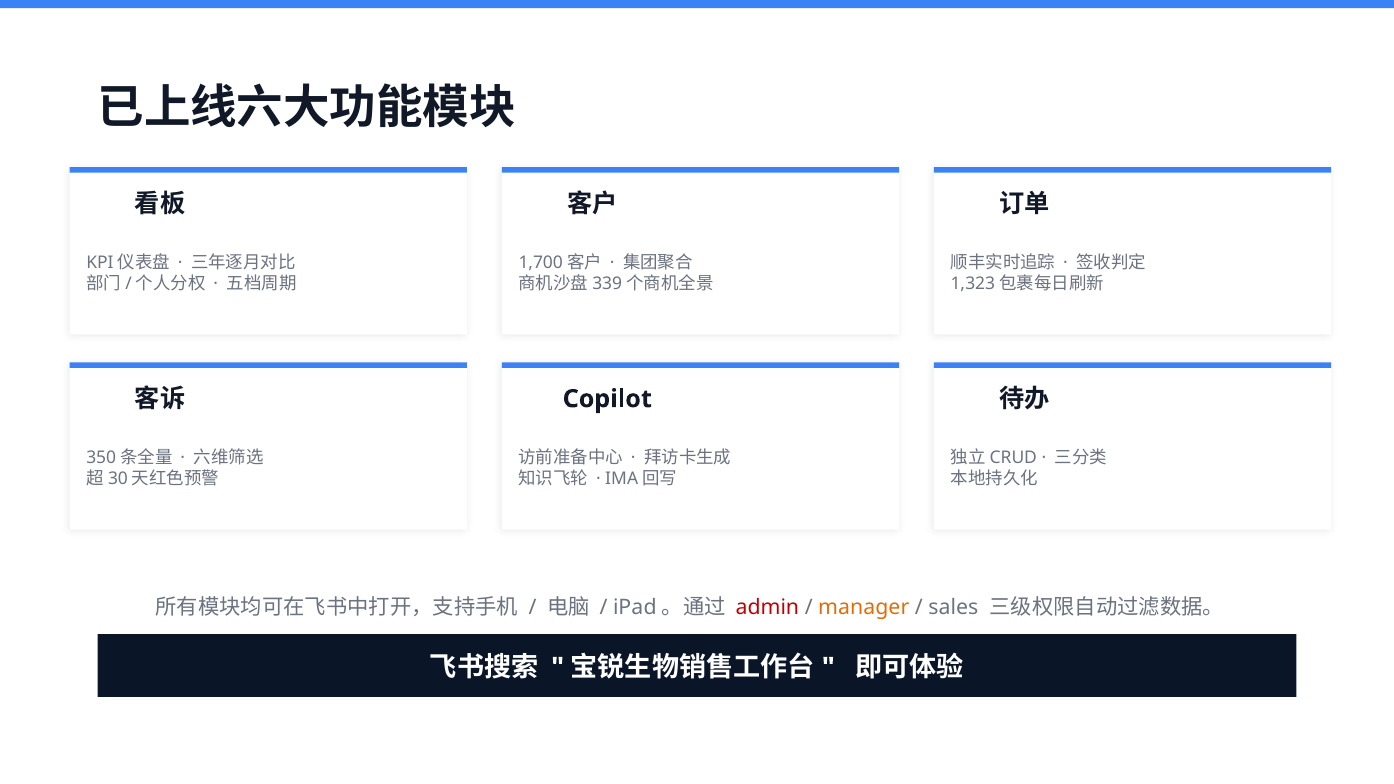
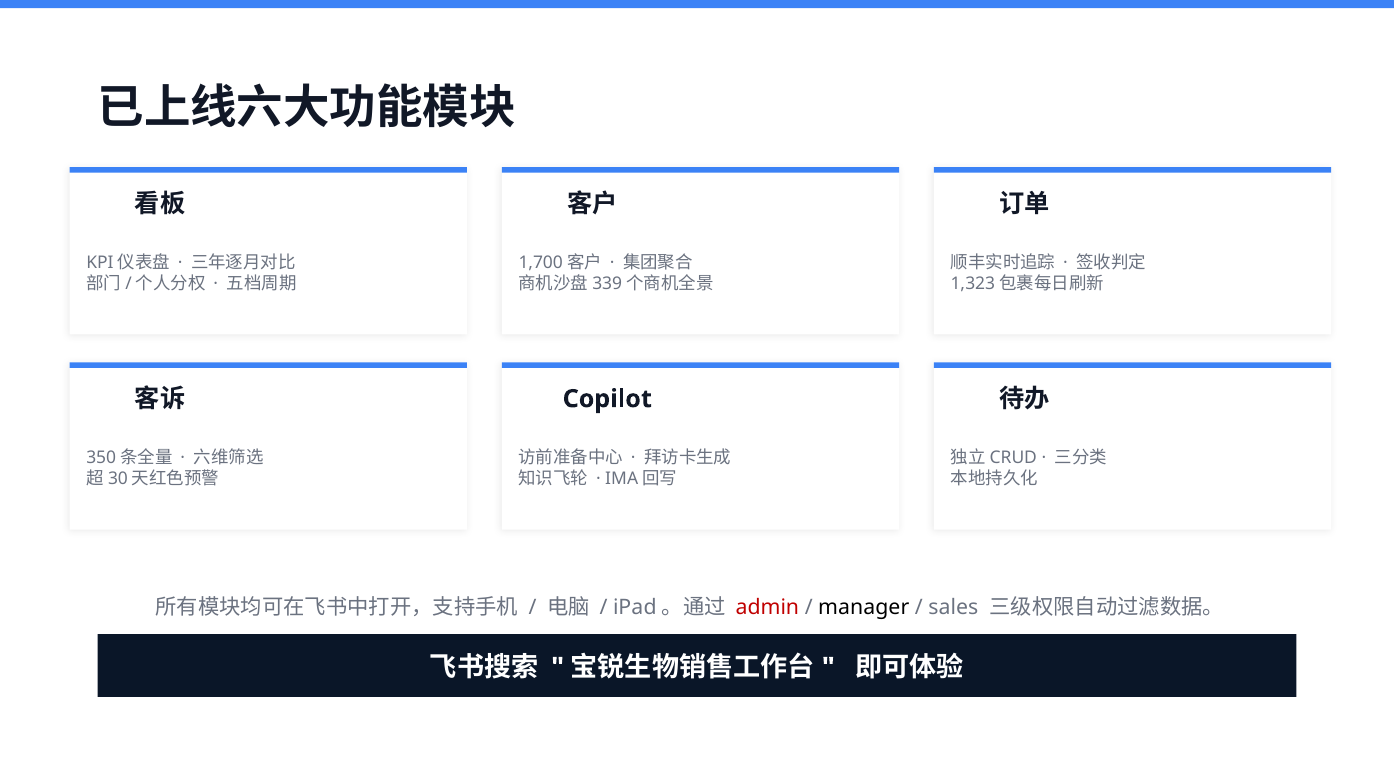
manager colour: orange -> black (864, 608)
